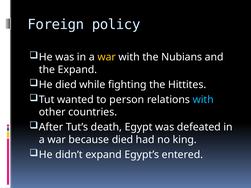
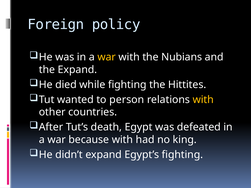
with colour: light blue -> yellow (203, 100)
because died: died -> with (122, 140)
Egypt’s entered: entered -> fighting (182, 155)
